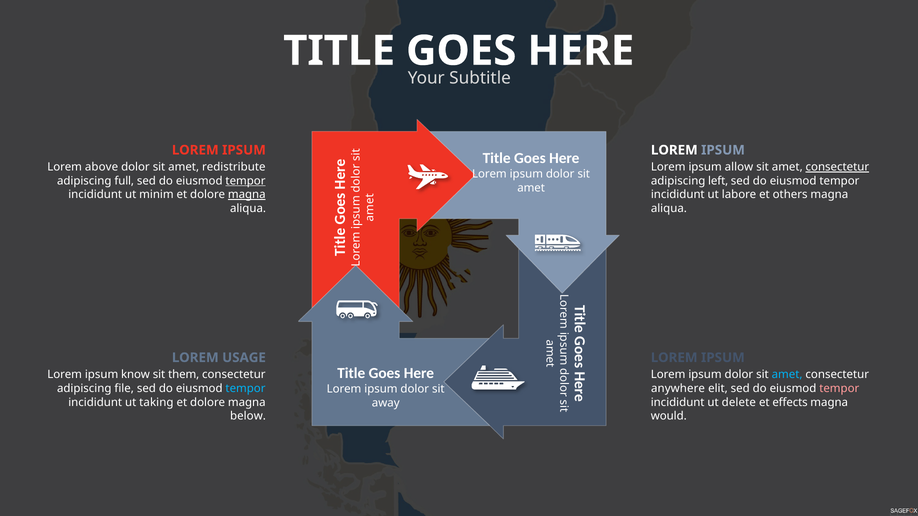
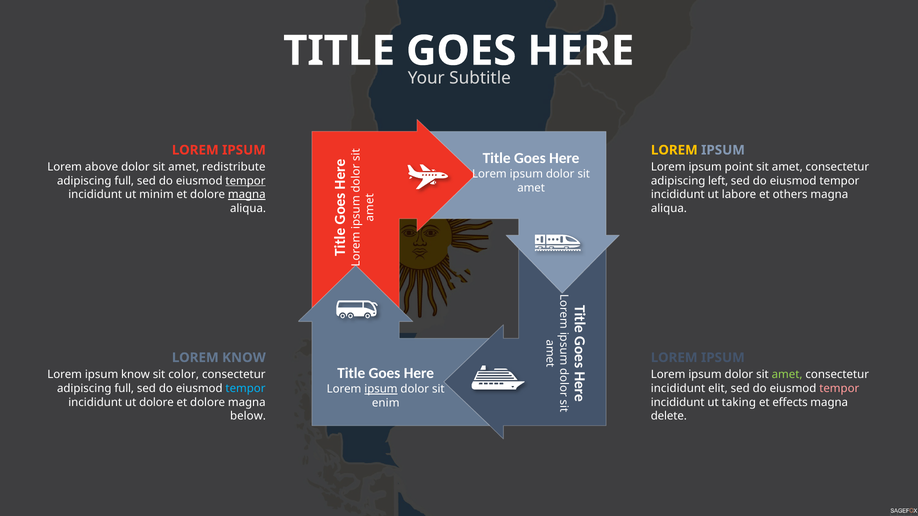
LOREM colour: white -> yellow (674, 150)
allow: allow -> point (739, 167)
consectetur underline: present -> none (837, 167)
LOREM USAGE: USAGE -> KNOW (244, 358)
them: them -> color (184, 375)
amet colour: light blue -> light green (787, 375)
file: file -> full (124, 389)
anywhere: anywhere -> incididunt (678, 389)
ipsum underline: none -> present (381, 389)
ut taking: taking -> dolore (156, 403)
delete: delete -> taking (739, 403)
away: away -> enim (386, 403)
would: would -> delete (669, 416)
